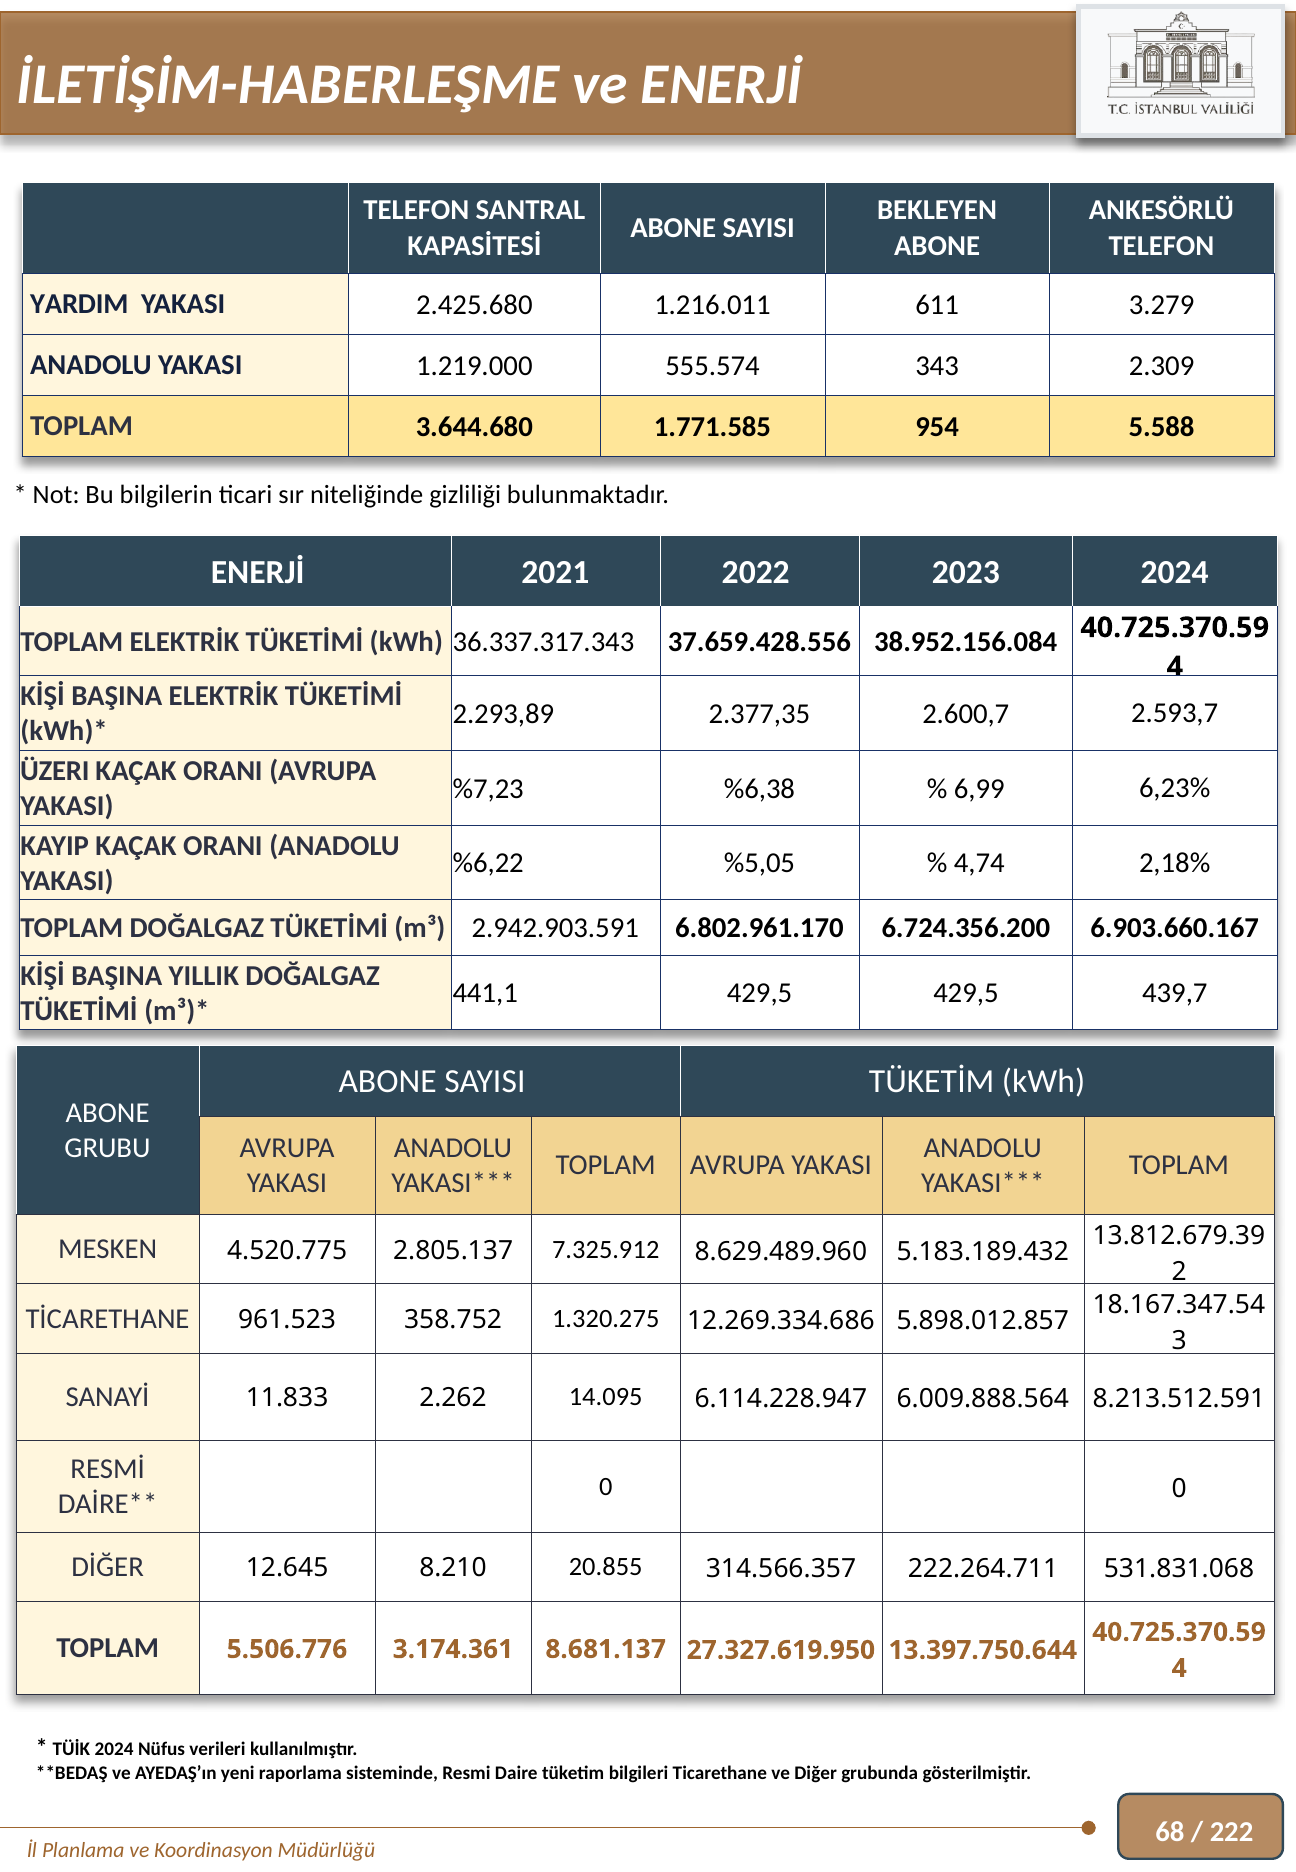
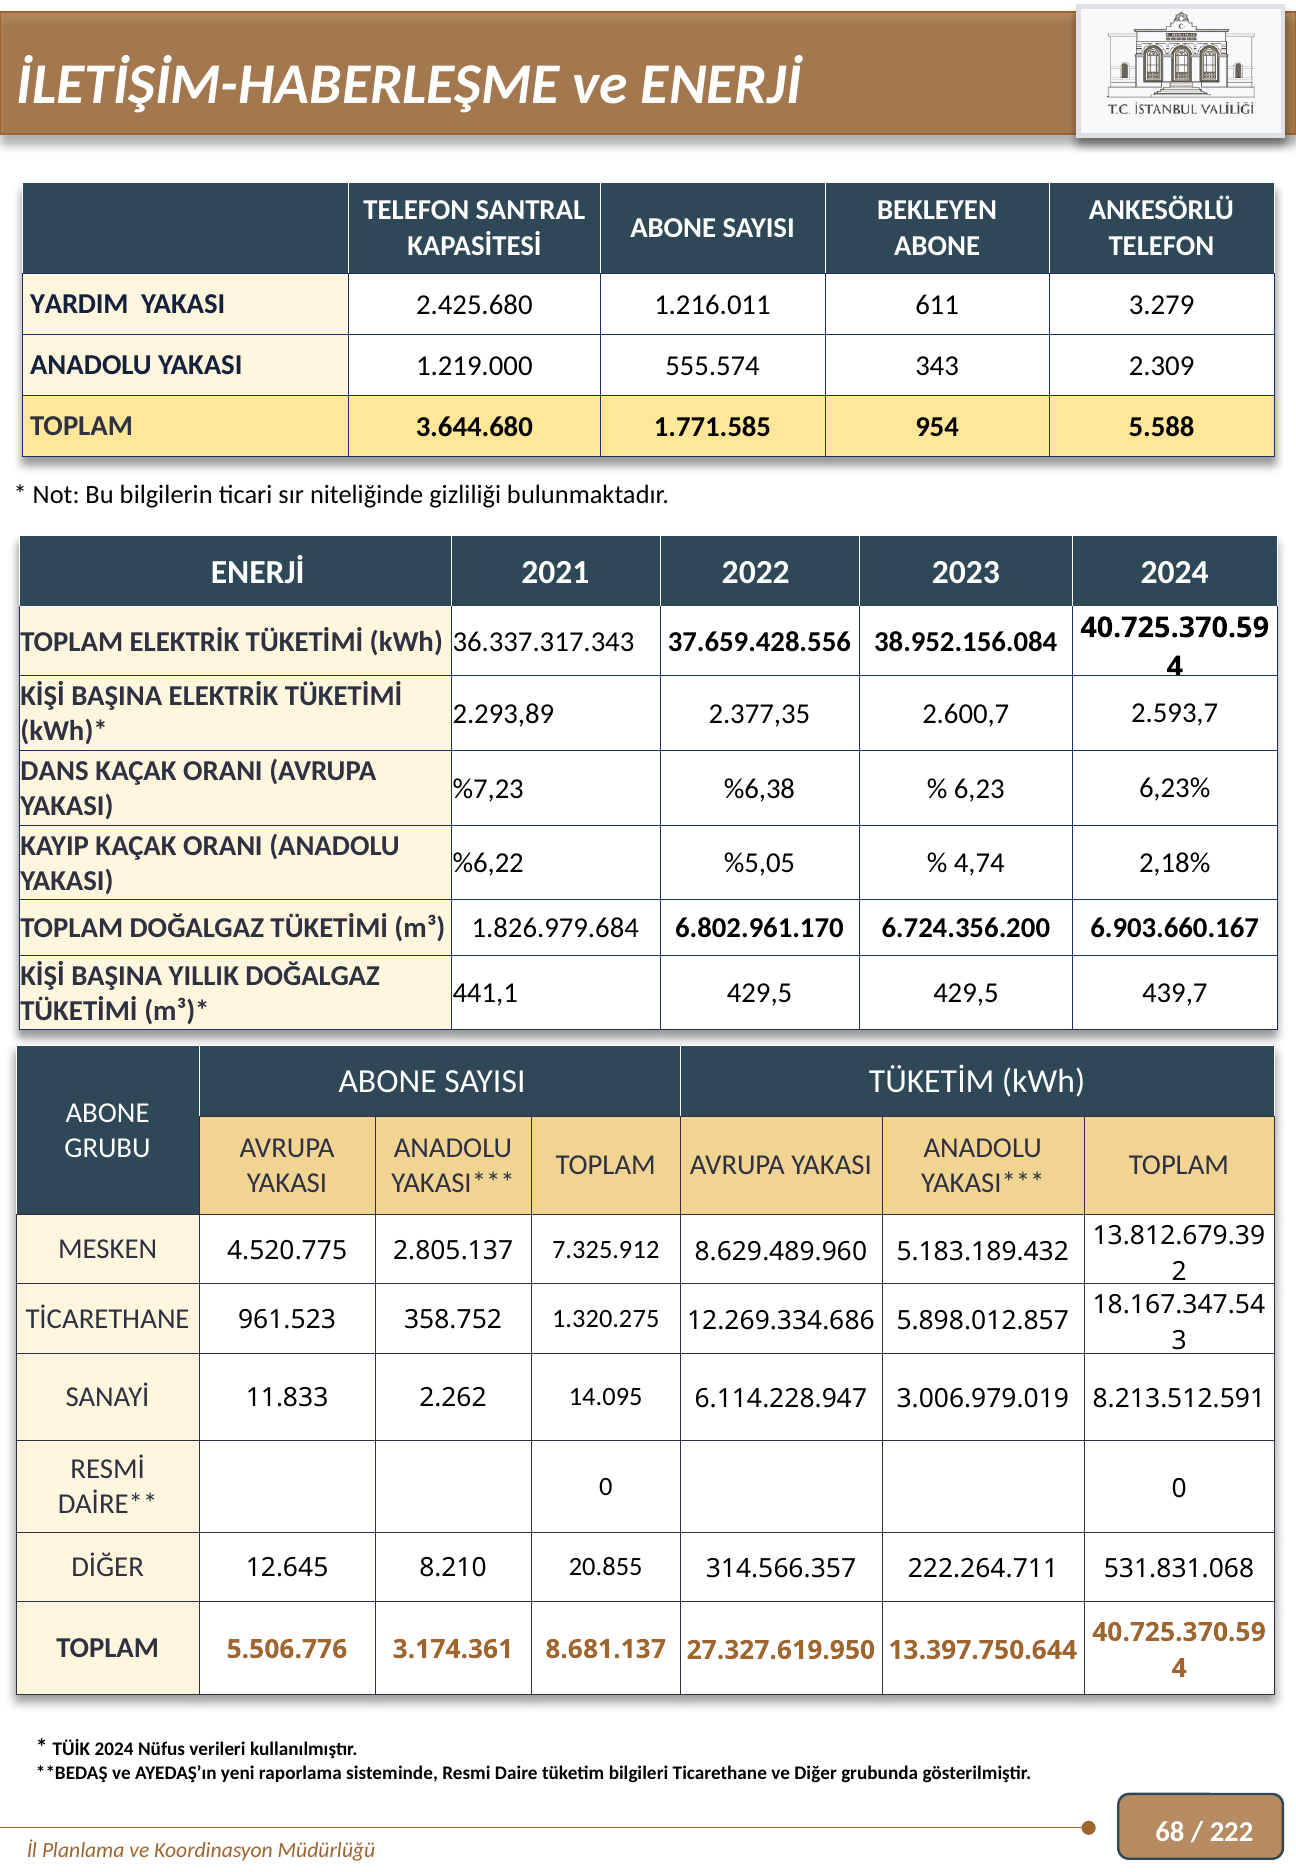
ÜZERI: ÜZERI -> DANS (55, 771)
6,99: 6,99 -> 6,23 (979, 789)
2.942.903.591: 2.942.903.591 -> 1.826.979.684 (555, 928)
6.009.888.564: 6.009.888.564 -> 3.006.979.019 (983, 1399)
